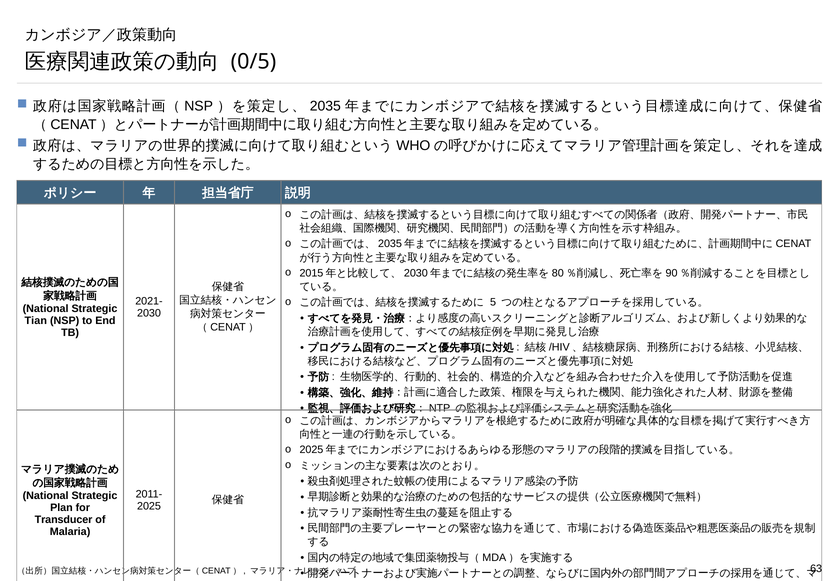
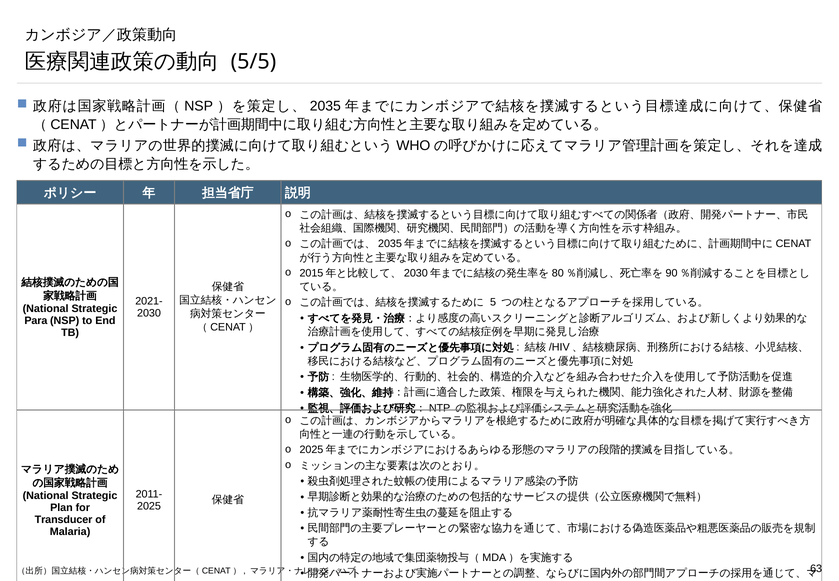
0/5: 0/5 -> 5/5 (253, 62)
Tian: Tian -> Para (36, 321)
